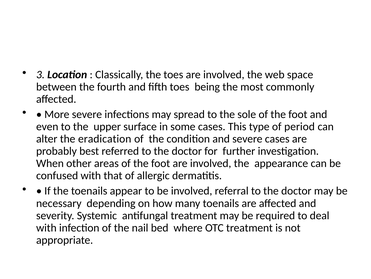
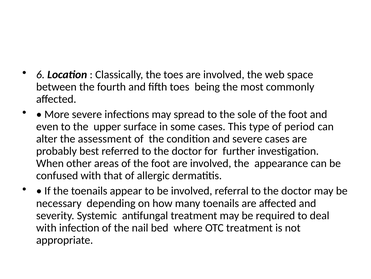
3: 3 -> 6 (40, 74)
eradication: eradication -> assessment (105, 139)
